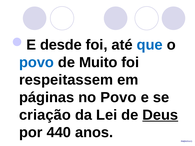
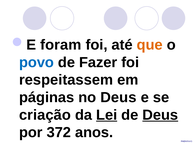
desde: desde -> foram (61, 45)
que colour: blue -> orange (150, 45)
Muito: Muito -> Fazer (98, 62)
no Povo: Povo -> Deus (118, 98)
Lei underline: none -> present (107, 115)
440: 440 -> 372 (59, 133)
